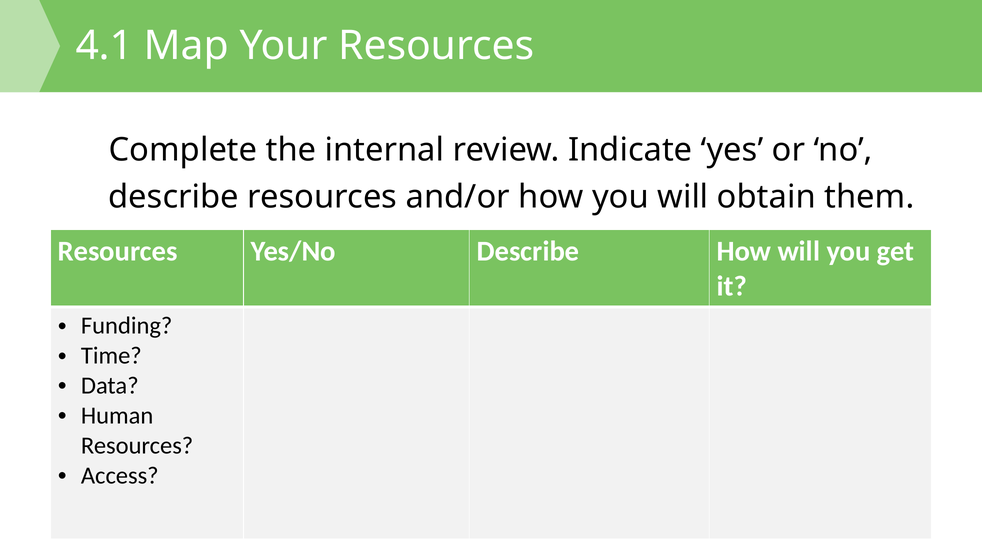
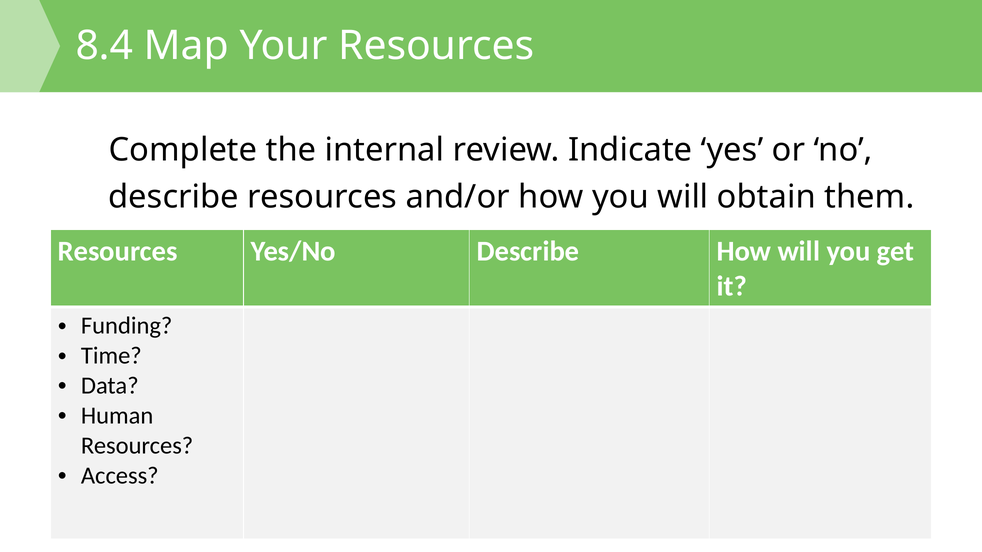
4.1: 4.1 -> 8.4 (104, 46)
